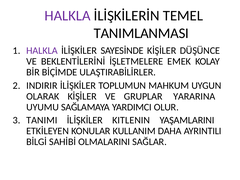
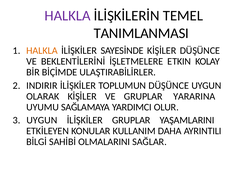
HALKLA colour: purple -> orange (42, 51)
EMEK: EMEK -> ETKIN (179, 61)
TOPLUMUN MAHKUM: MAHKUM -> DÜŞÜNCE (169, 86)
TANIMI: TANIMI -> UYGUN (42, 120)
İLİŞKİLER KITLENIN: KITLENIN -> GRUPLAR (131, 120)
